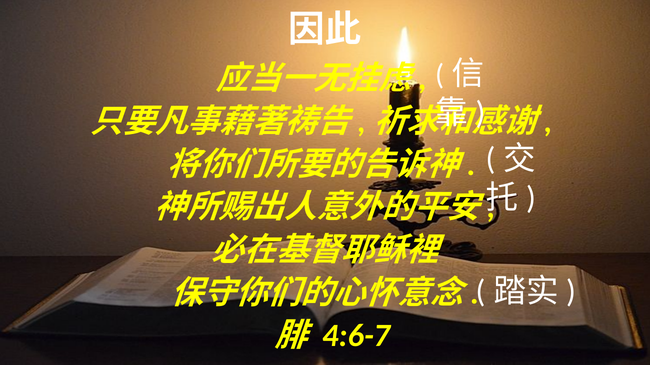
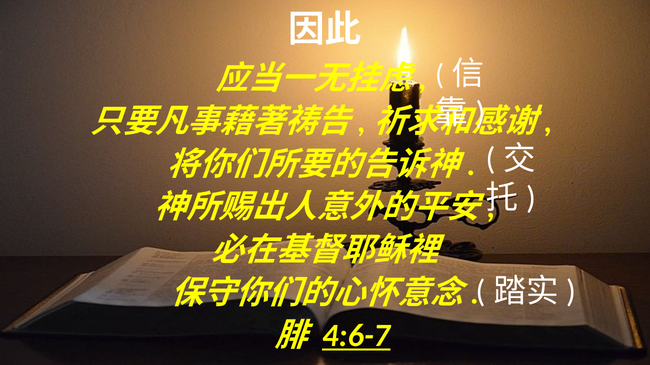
4:6-7 underline: none -> present (356, 336)
